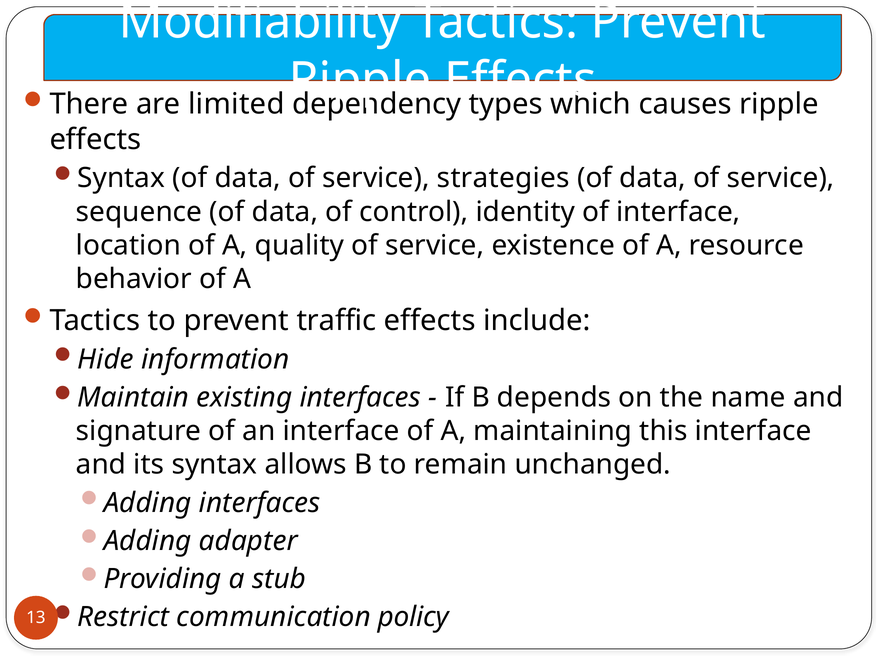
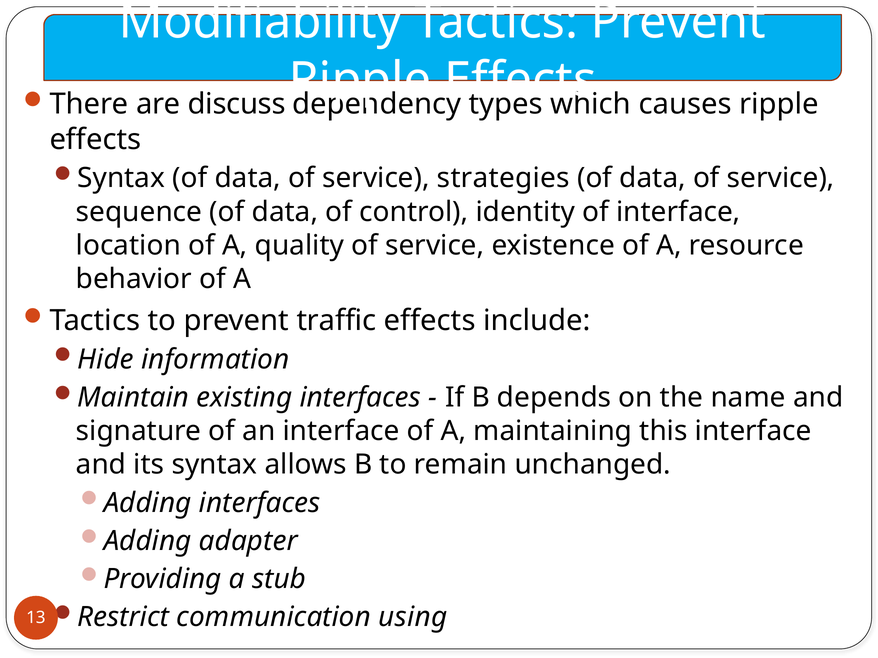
limited: limited -> discuss (237, 104)
policy: policy -> using (413, 618)
